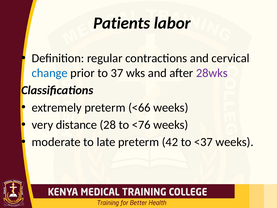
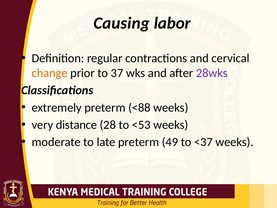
Patients: Patients -> Causing (122, 23)
change colour: blue -> orange (50, 73)
<66: <66 -> <88 (139, 107)
<76: <76 -> <53 (141, 125)
42: 42 -> 49 (170, 142)
